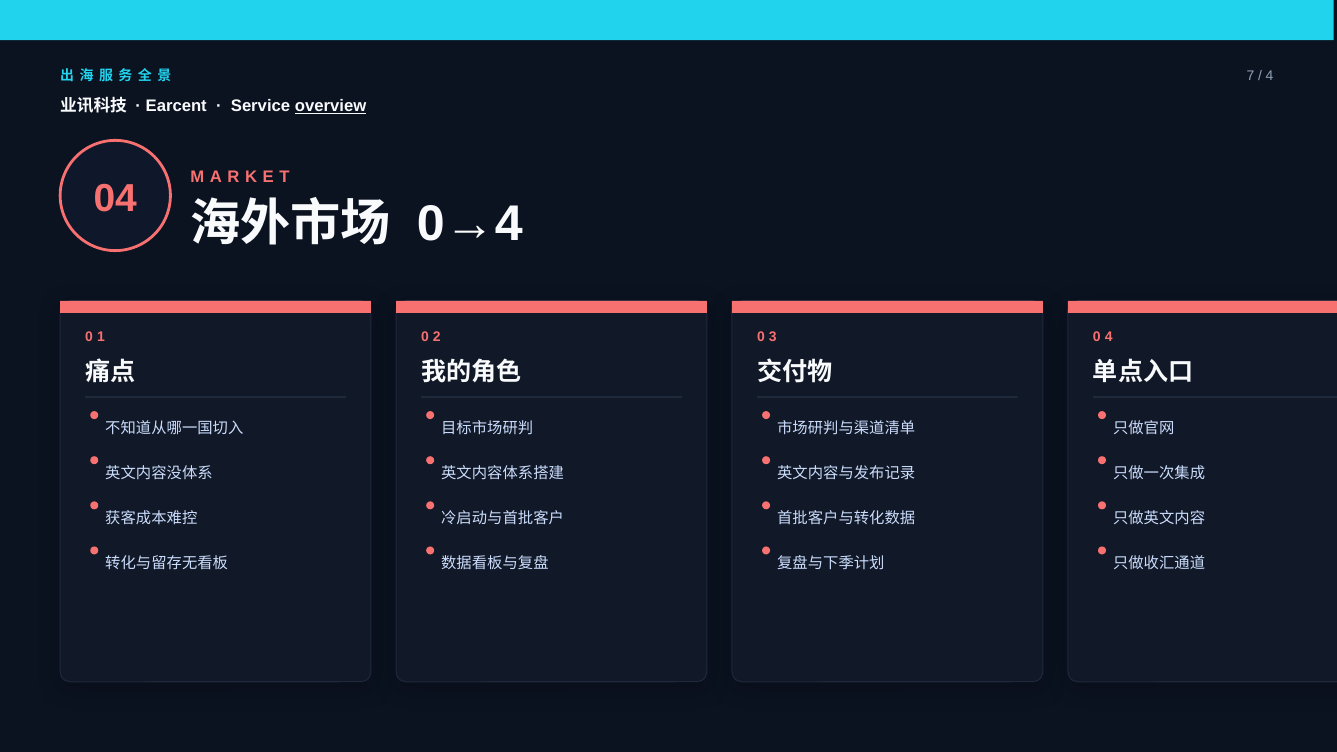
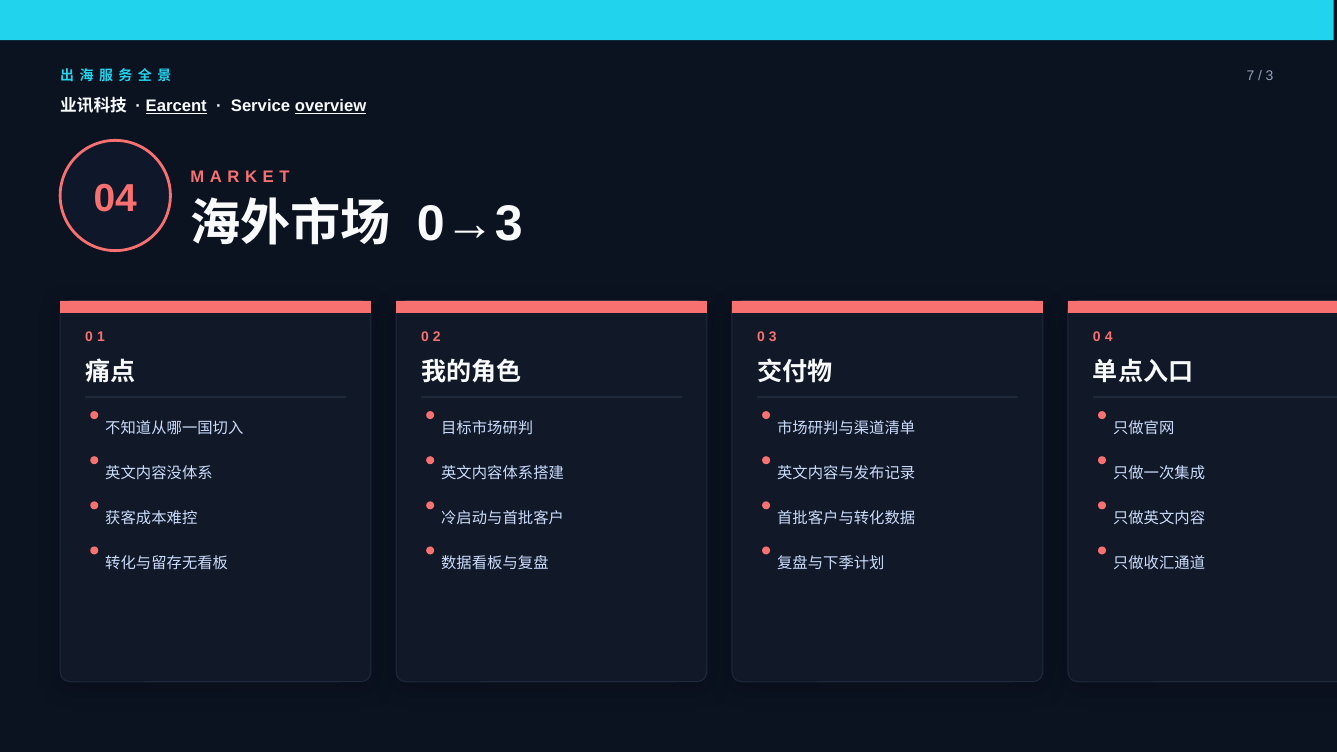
4: 4 -> 3 (1270, 76)
Earcent underline: none -> present (176, 106)
0→4: 0→4 -> 0→3 (470, 224)
